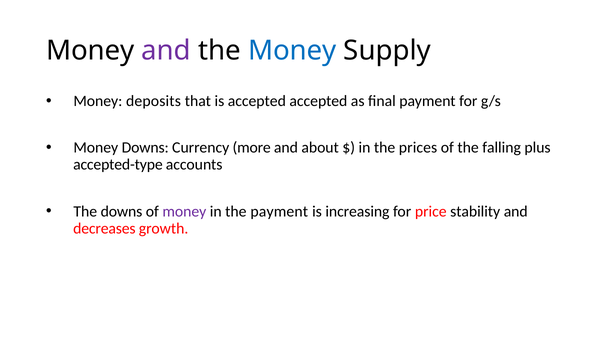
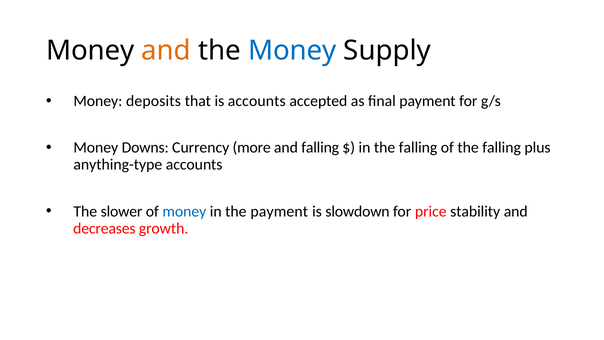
and colour: purple -> orange (166, 51)
is accepted: accepted -> accounts (257, 101)
and about: about -> falling (320, 148)
in the prices: prices -> falling (418, 148)
accepted-type: accepted-type -> anything-type (118, 165)
The downs: downs -> slower (122, 211)
money colour: purple -> blue (184, 211)
increasing: increasing -> slowdown (358, 211)
